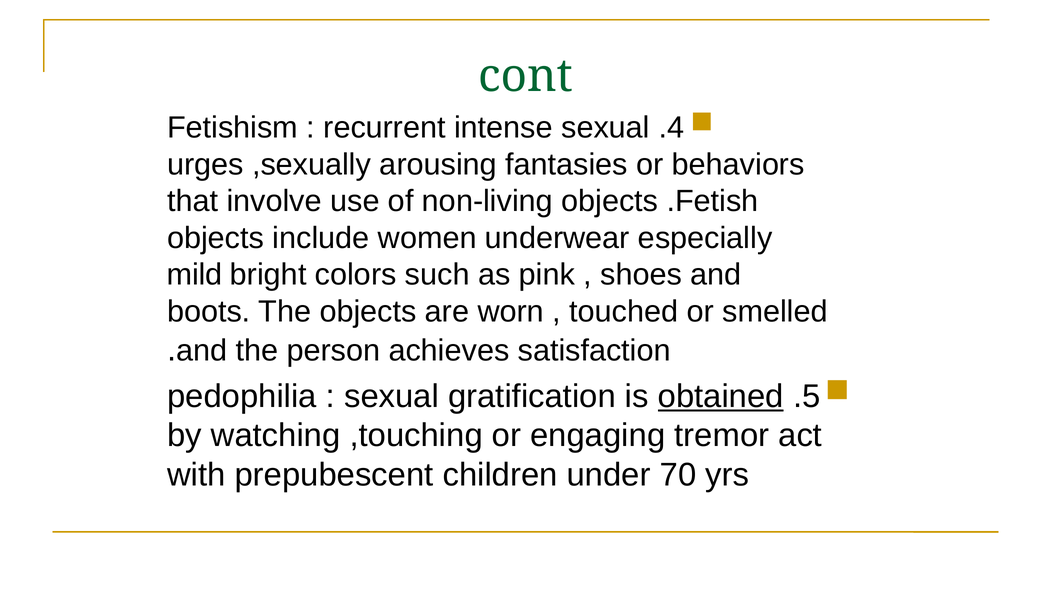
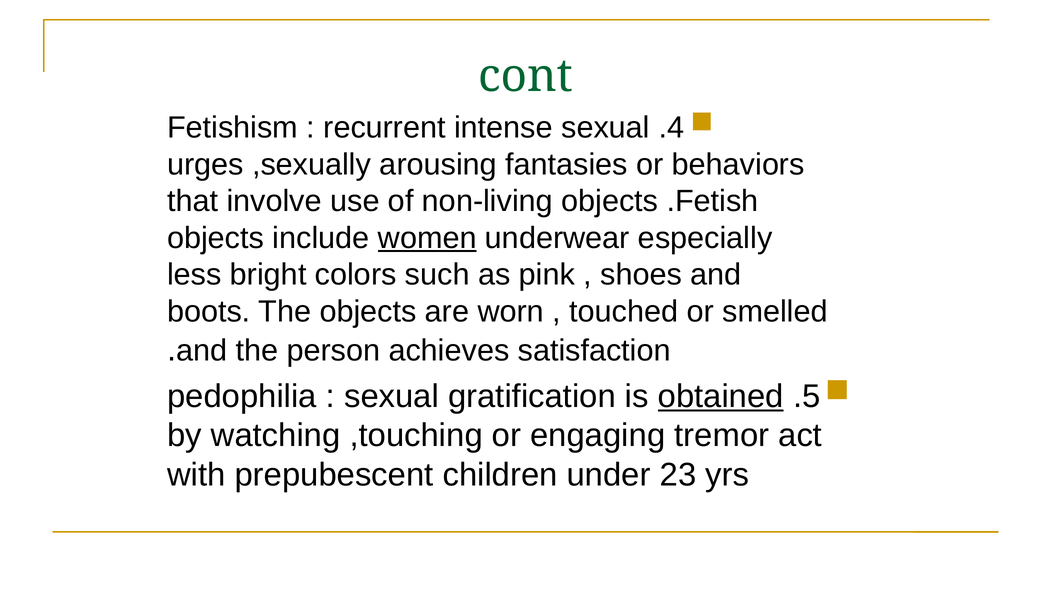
women underline: none -> present (427, 238)
mild: mild -> less (194, 275)
70: 70 -> 23 (678, 475)
